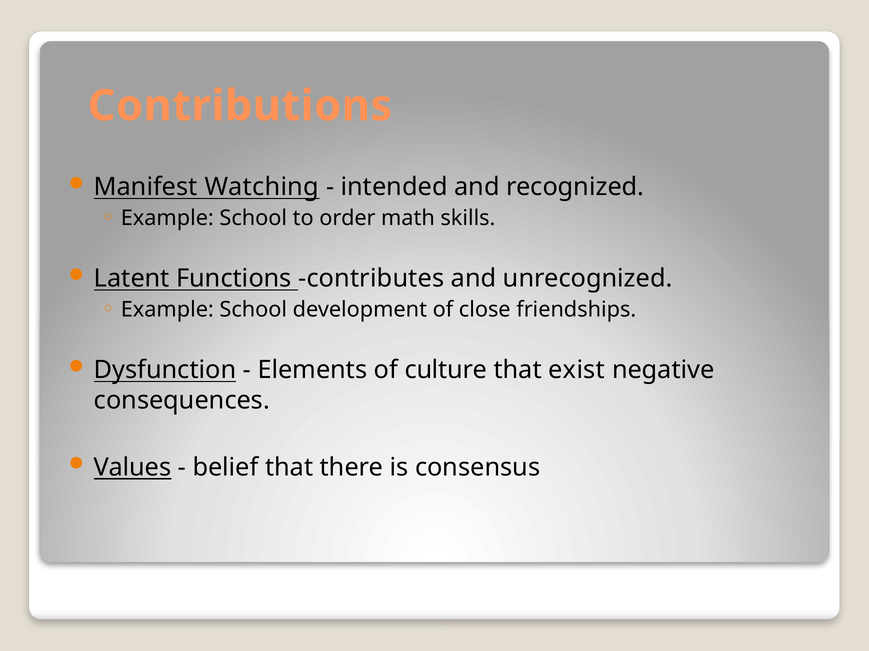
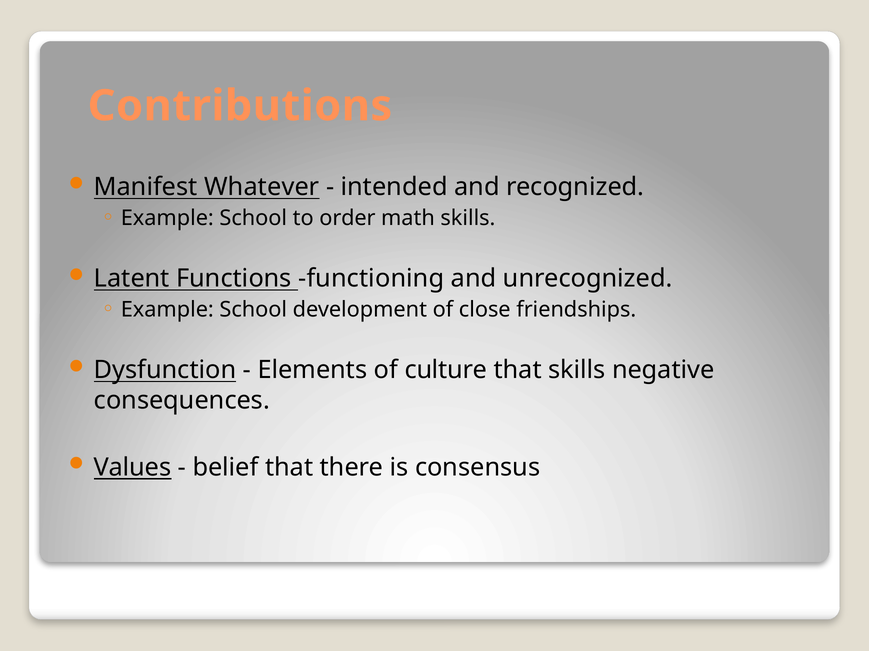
Watching: Watching -> Whatever (262, 187)
contributes: contributes -> functioning (371, 279)
that exist: exist -> skills (577, 370)
